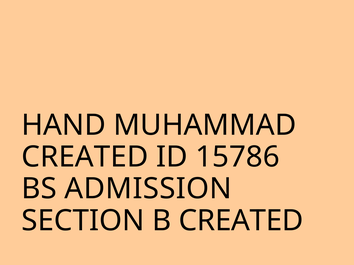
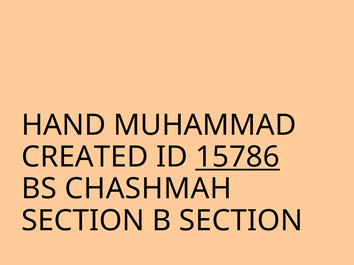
15786 underline: none -> present (237, 157)
ADMISSION: ADMISSION -> CHASHMAH (148, 189)
B CREATED: CREATED -> SECTION (241, 221)
